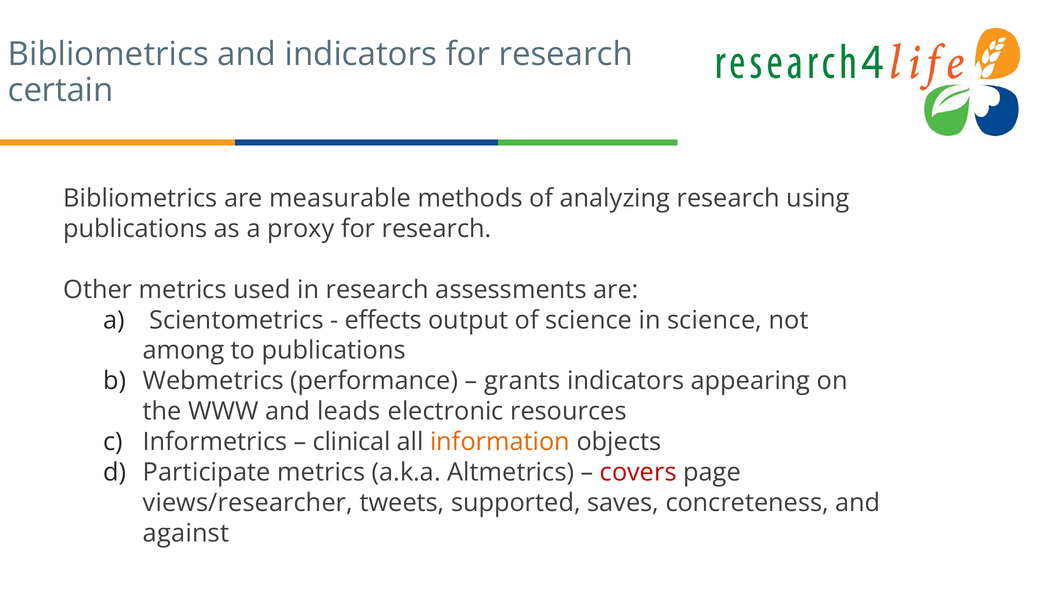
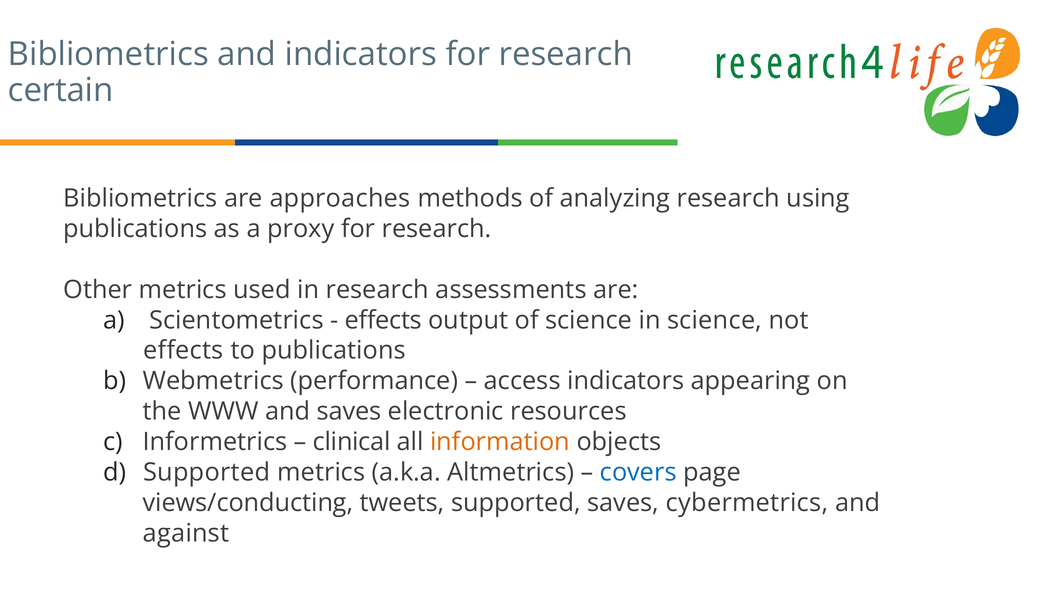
measurable: measurable -> approaches (340, 198)
among: among -> effects (183, 350)
grants: grants -> access (522, 381)
and leads: leads -> saves (349, 411)
Participate: Participate -> Supported (207, 472)
covers colour: red -> blue (638, 472)
views/researcher: views/researcher -> views/conducting (248, 503)
concreteness: concreteness -> cybermetrics (747, 503)
